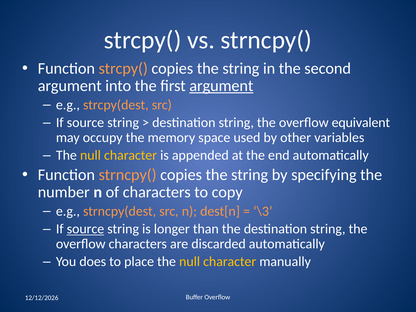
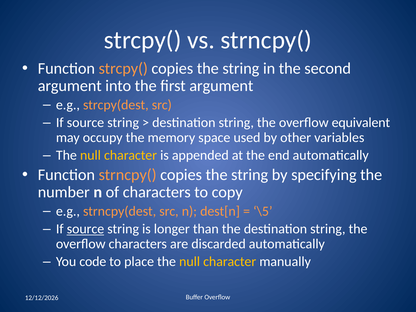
argument underline: present -> none (221, 86)
\3: \3 -> \5 (263, 211)
does: does -> code (93, 262)
